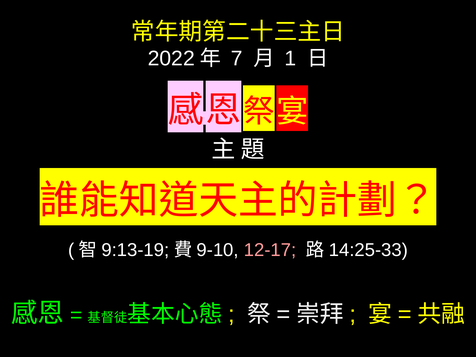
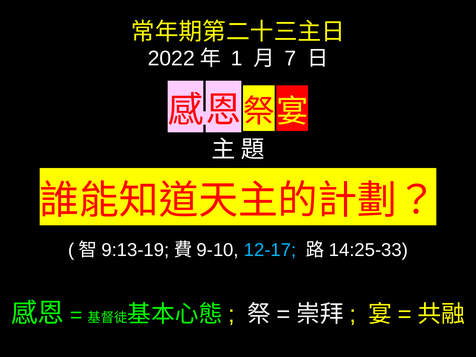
7: 7 -> 1 (237, 59)
1: 1 -> 7 (290, 59)
12-17 colour: pink -> light blue (270, 250)
